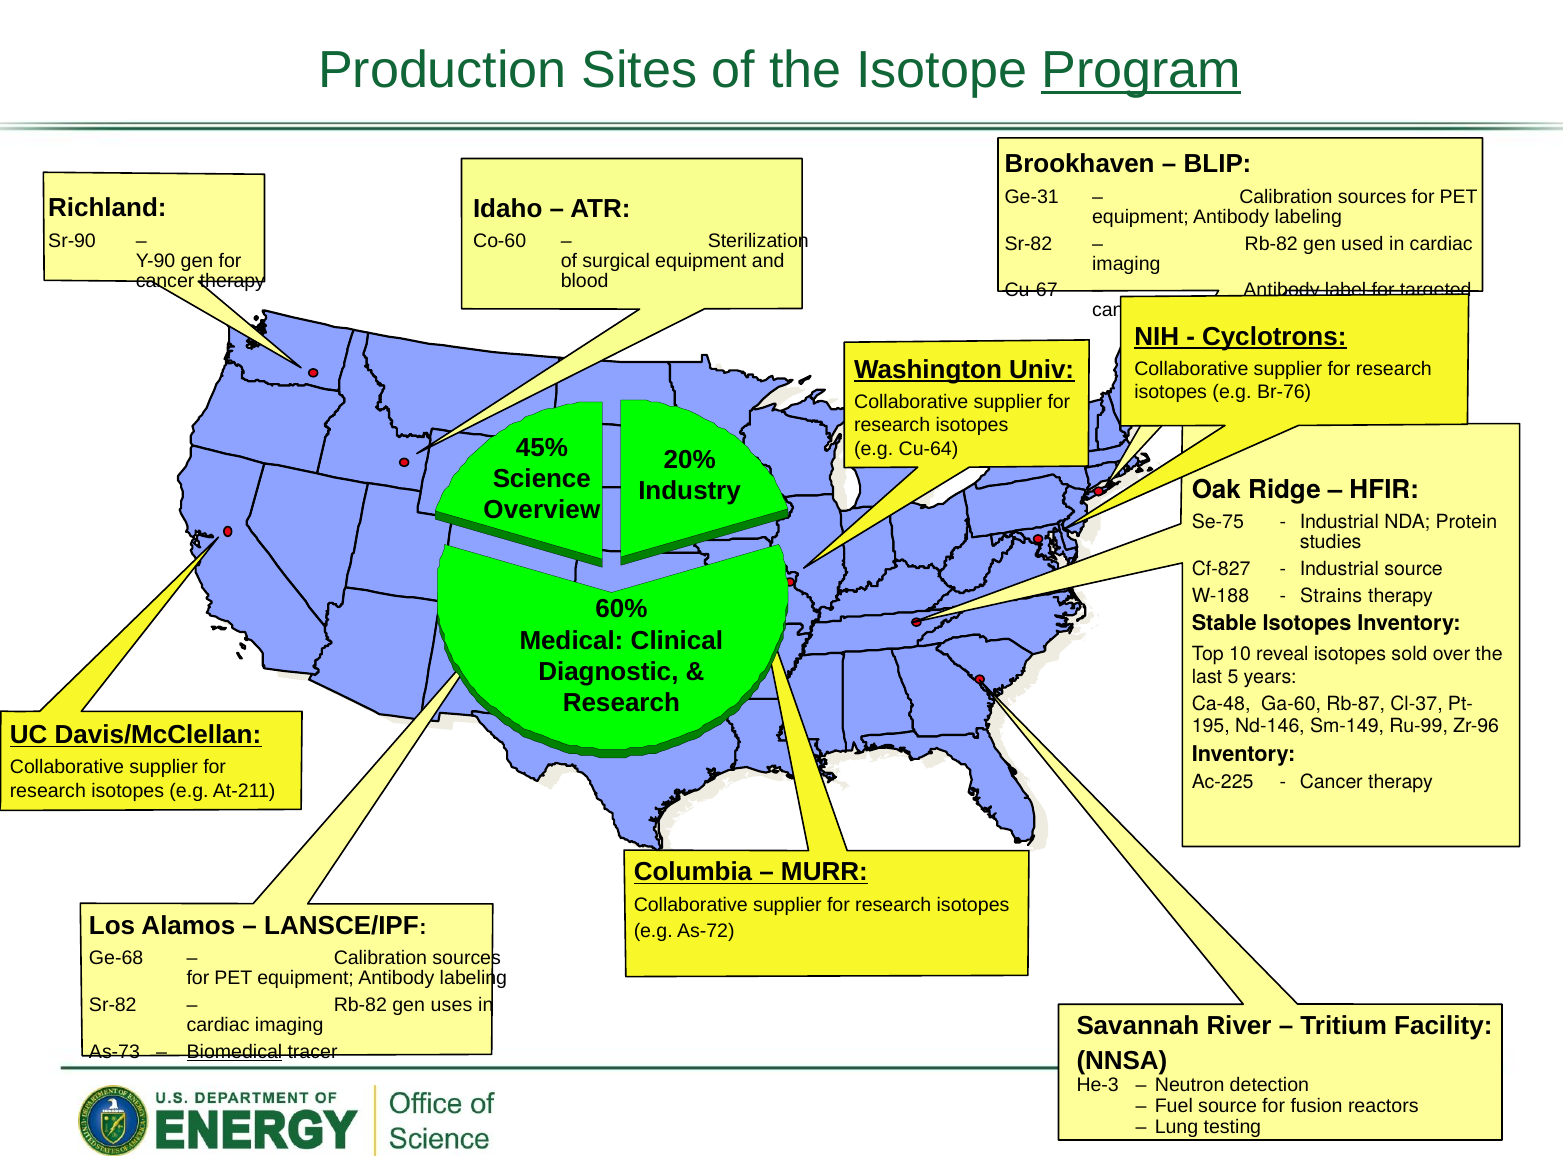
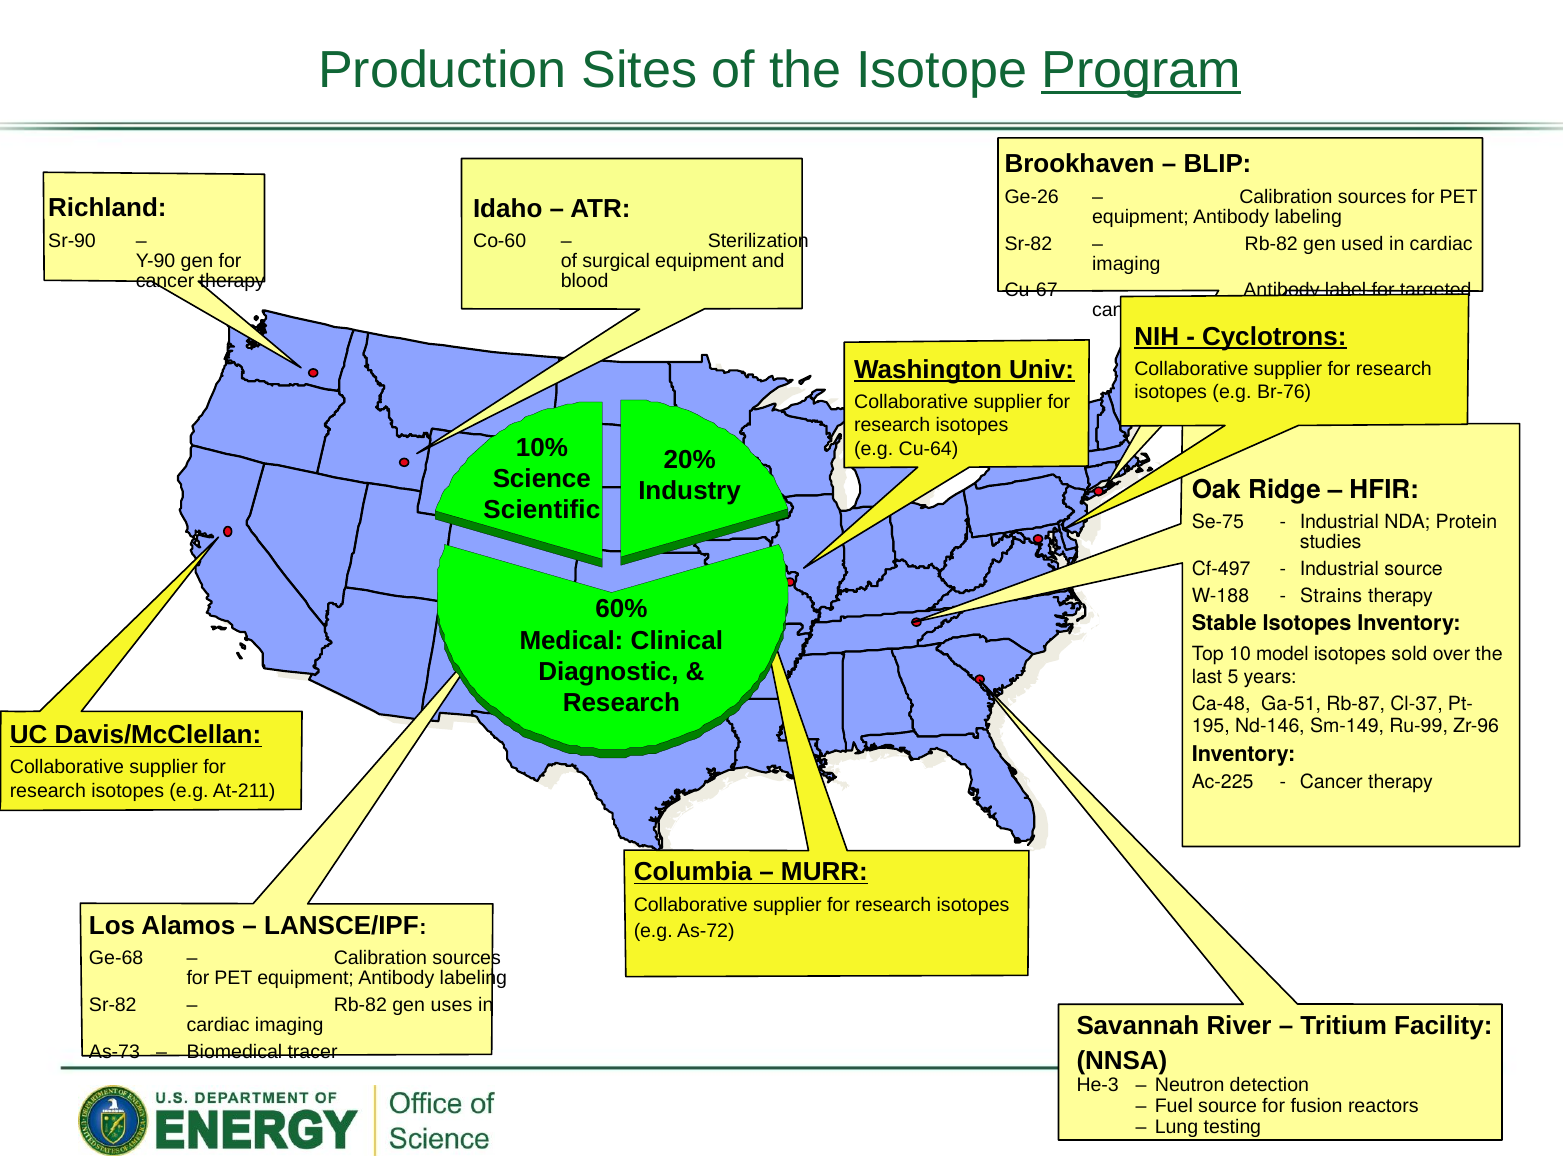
Ge-31: Ge-31 -> Ge-26 (1032, 197)
45%: 45% -> 10% (542, 448)
Overview: Overview -> Scientific (542, 510)
Cf-827: Cf-827 -> Cf-497 (1221, 569)
reveal: reveal -> model (1282, 654)
Ga-60: Ga-60 -> Ga-51 (1291, 704)
Biomedical underline: present -> none (234, 1052)
